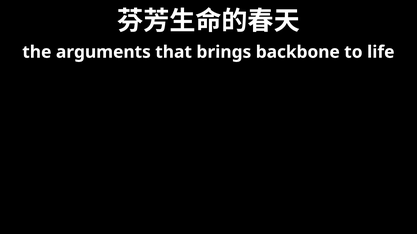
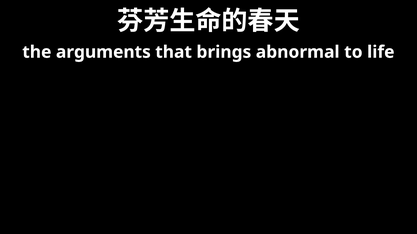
backbone: backbone -> abnormal (298, 52)
